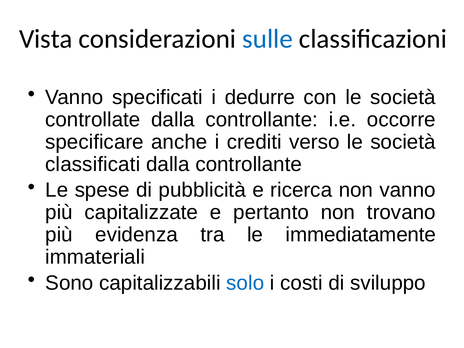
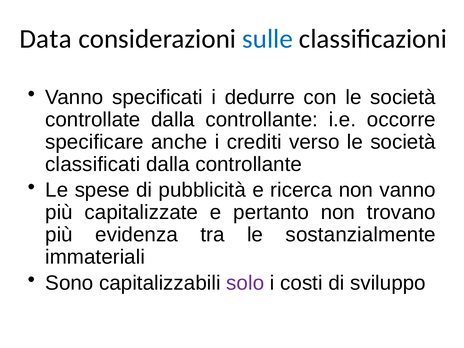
Vista: Vista -> Data (46, 39)
immediatamente: immediatamente -> sostanzialmente (361, 235)
solo colour: blue -> purple (245, 283)
